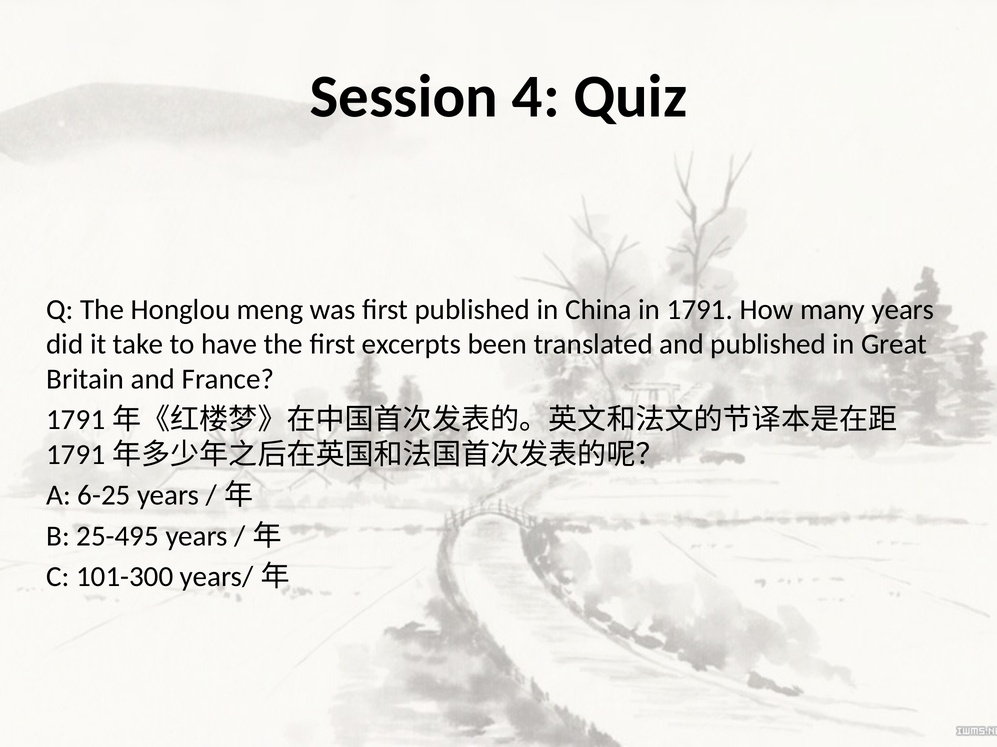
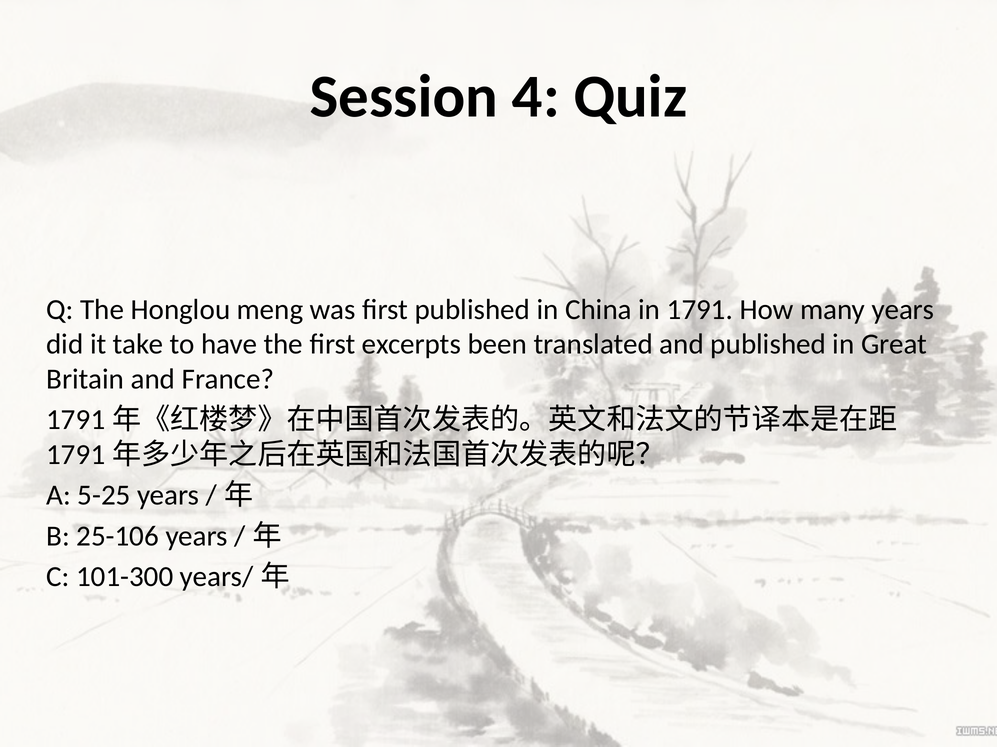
6-25: 6-25 -> 5-25 (104, 496)
25-495: 25-495 -> 25-106 (118, 537)
